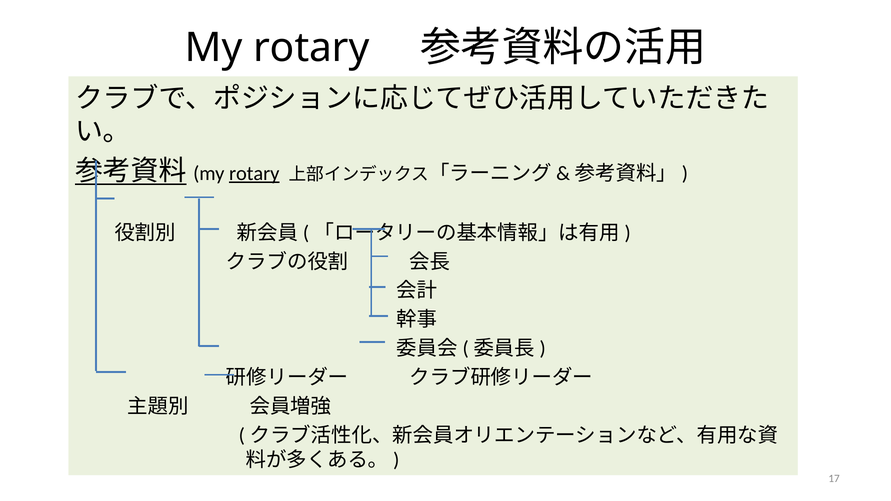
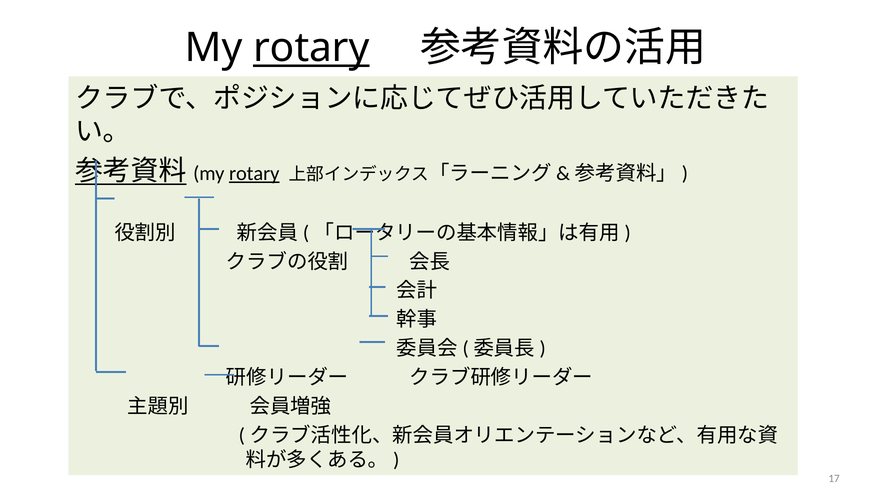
rotary underline: none -> present (311, 48)
